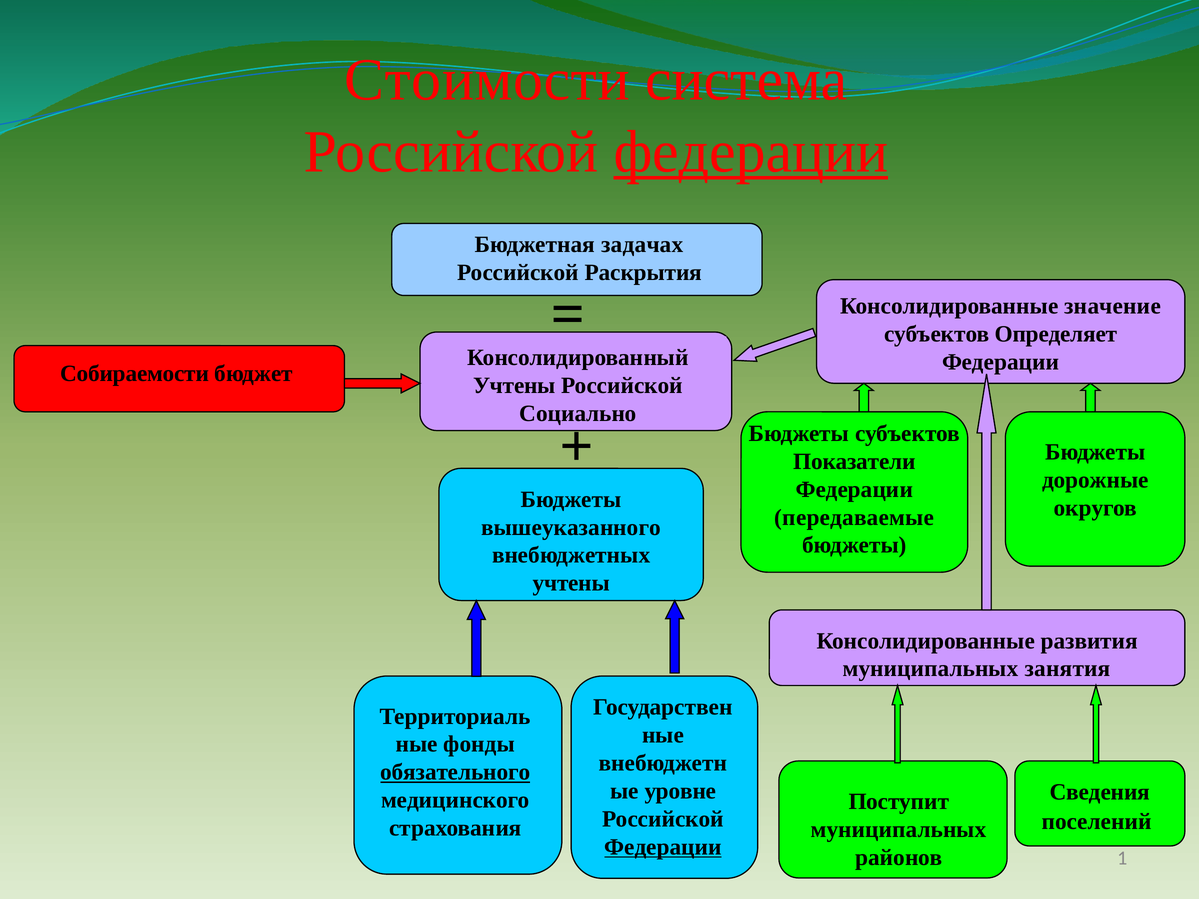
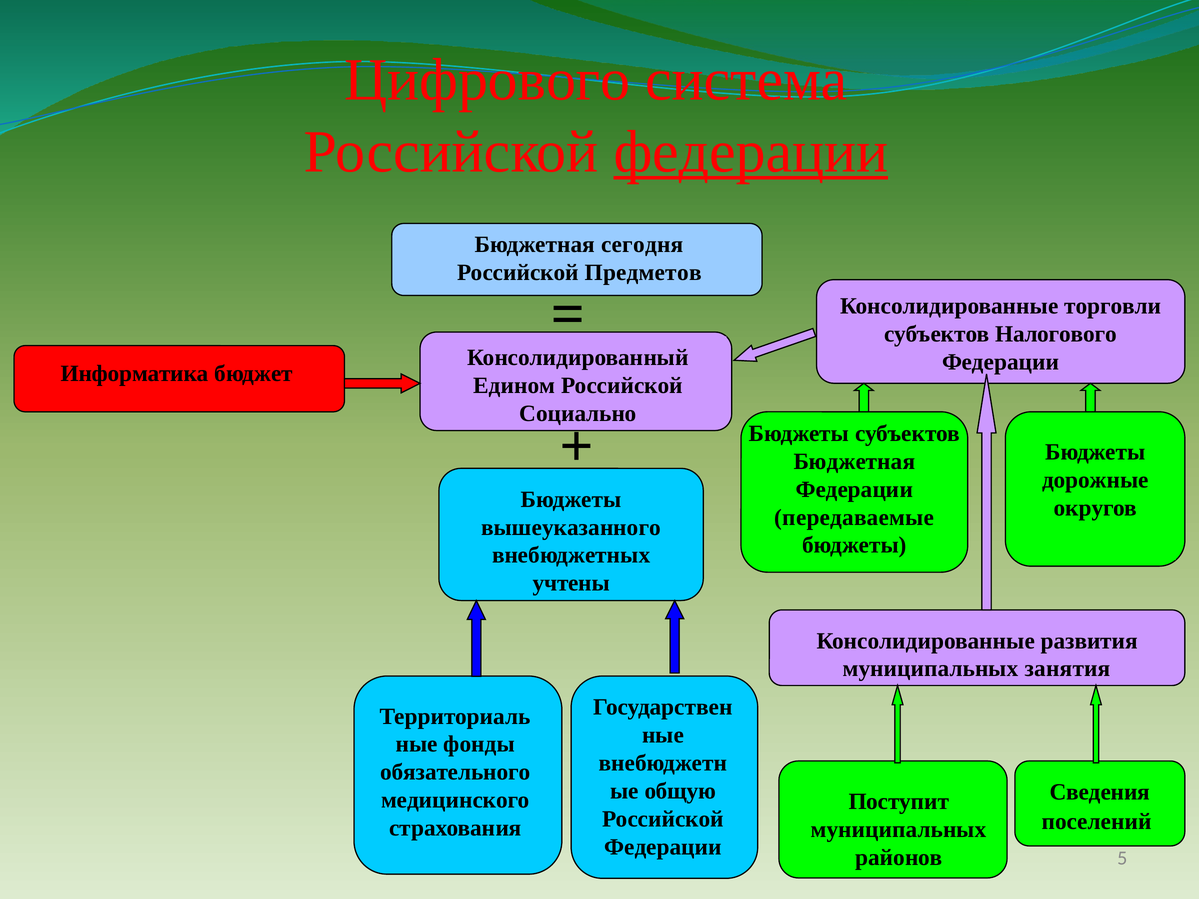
Стоимости: Стоимости -> Цифрового (487, 80)
задачах: задачах -> сегодня (642, 244)
Раскрытия: Раскрытия -> Предметов (643, 272)
значение: значение -> торговли (1113, 306)
Определяет: Определяет -> Налогового (1056, 334)
Собираемости: Собираемости -> Информатика (135, 374)
Учтены: Учтены -> Едином (514, 386)
Показатели: Показатели -> Бюджетная (854, 461)
обязательного underline: present -> none (455, 773)
уровне: уровне -> общую (680, 791)
Федерации underline: present -> none (663, 847)
1: 1 -> 5 (1122, 859)
